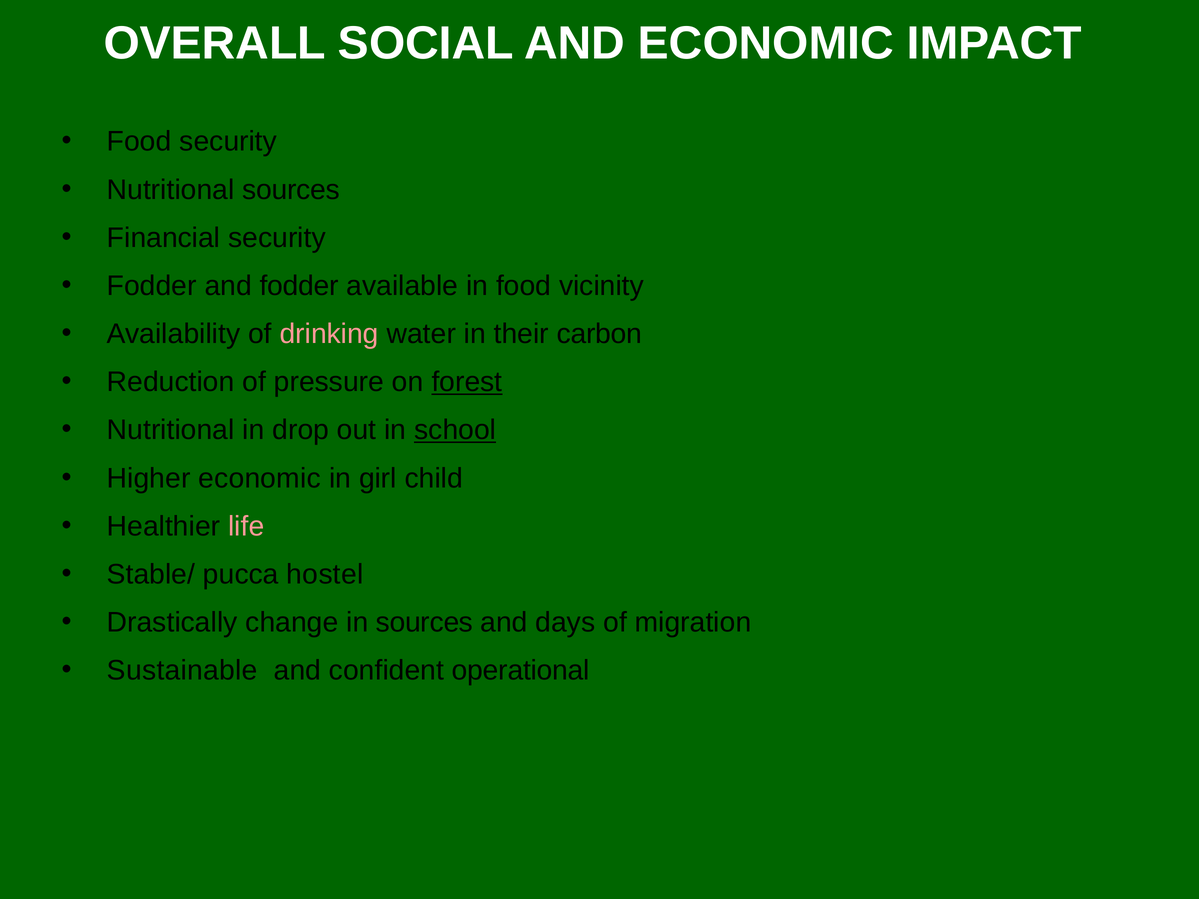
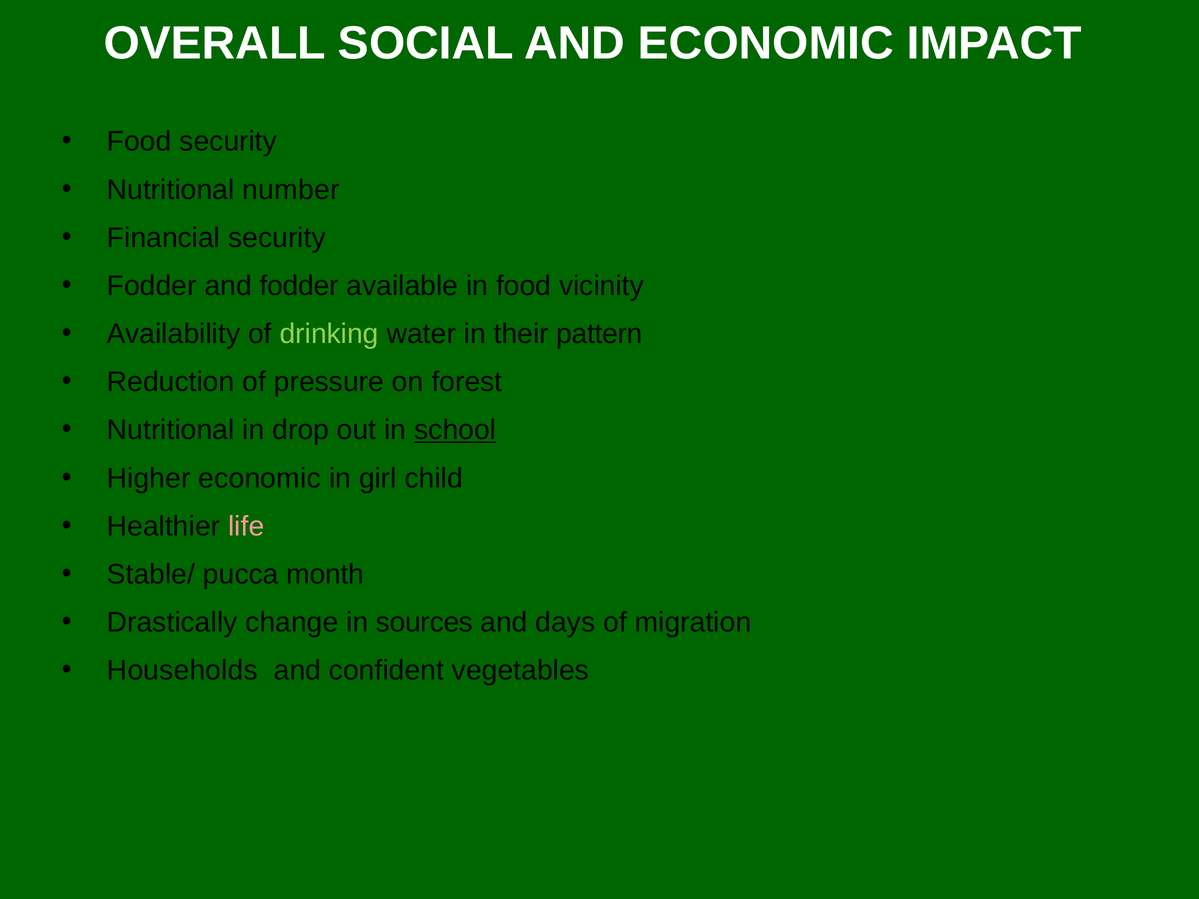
Nutritional sources: sources -> number (291, 190)
drinking colour: pink -> light green (329, 334)
carbon: carbon -> pattern (599, 334)
forest underline: present -> none (467, 382)
hostel: hostel -> month (325, 575)
Sustainable: Sustainable -> Households (182, 671)
operational: operational -> vegetables (521, 671)
